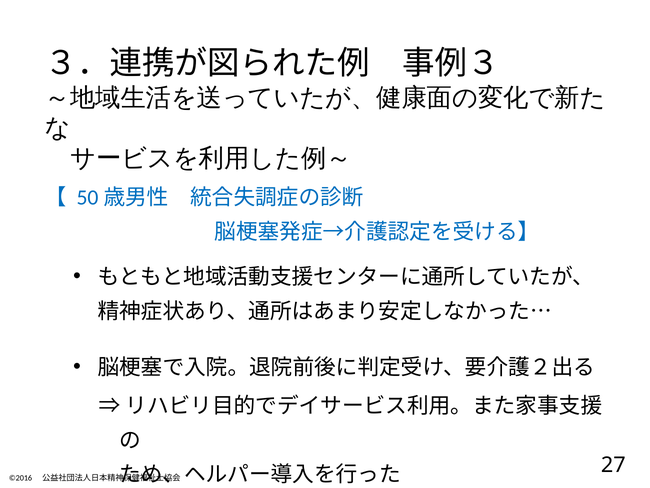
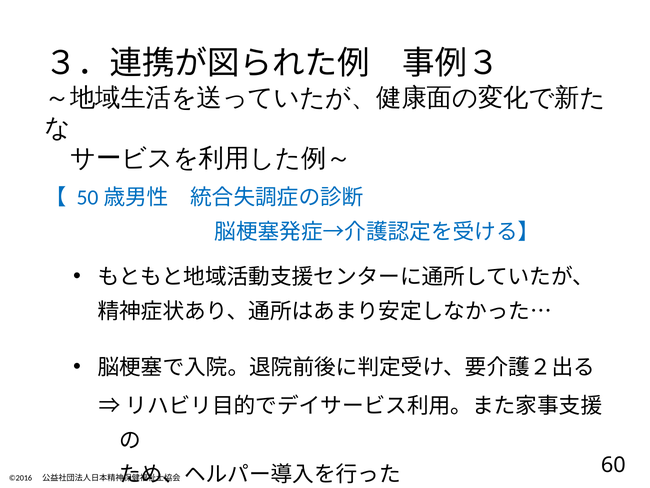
27: 27 -> 60 (613, 465)
